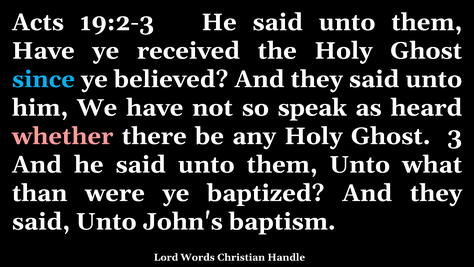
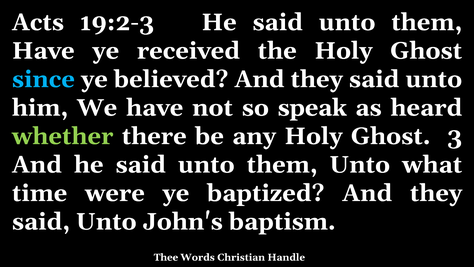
whether colour: pink -> light green (63, 136)
than: than -> time (40, 193)
Lord: Lord -> Thee (166, 257)
